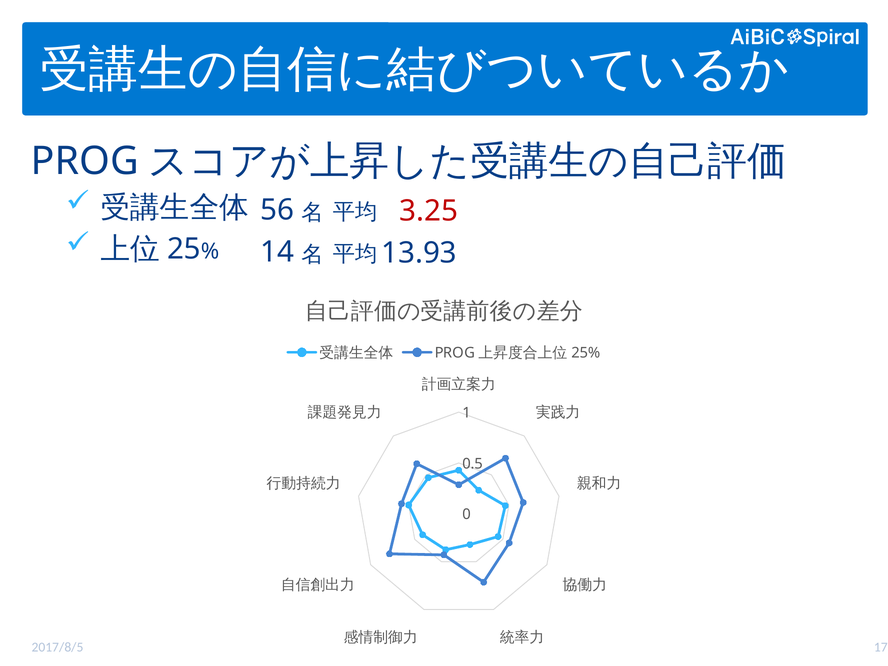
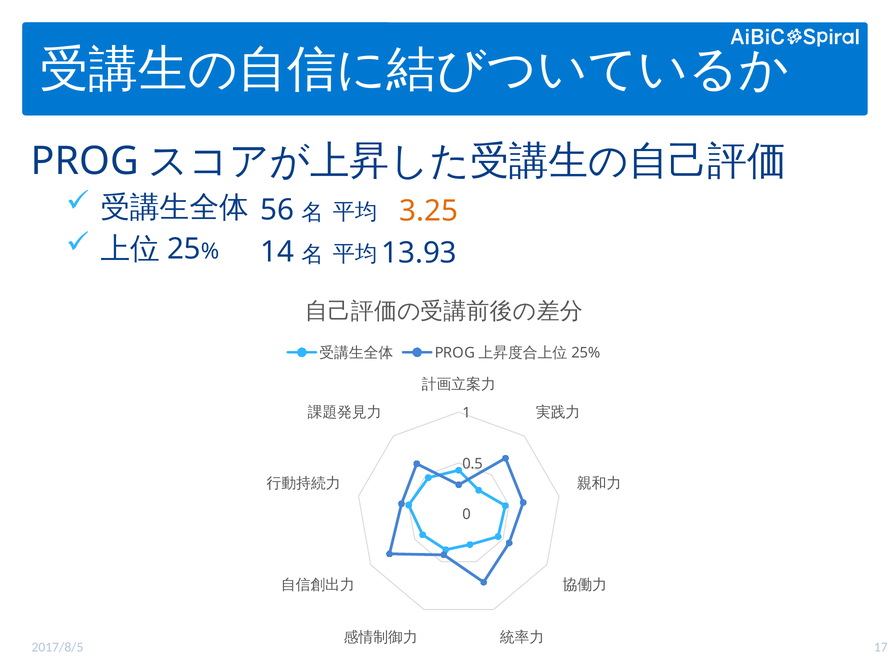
3.25 colour: red -> orange (429, 211)
